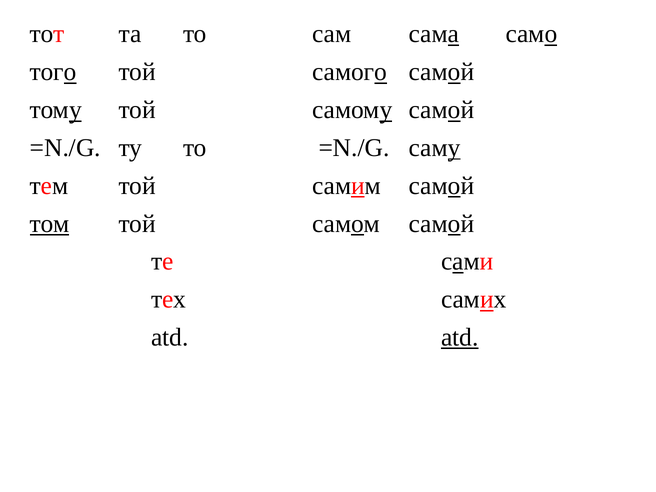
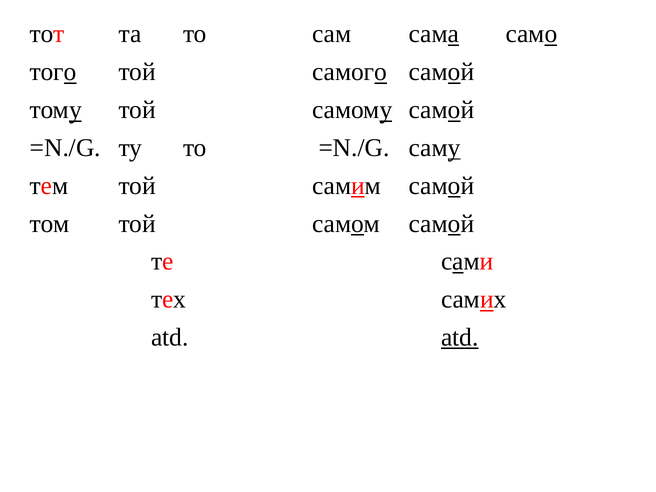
том underline: present -> none (50, 224)
